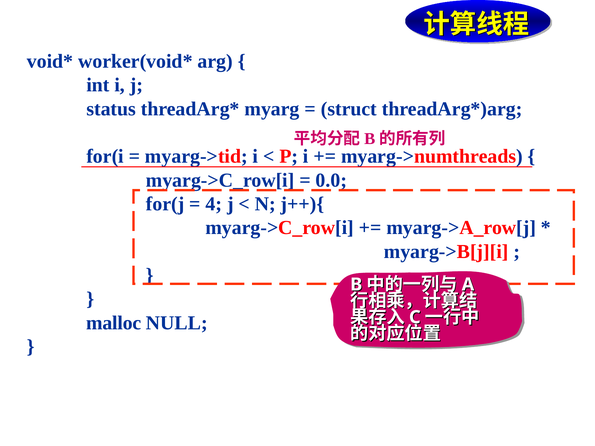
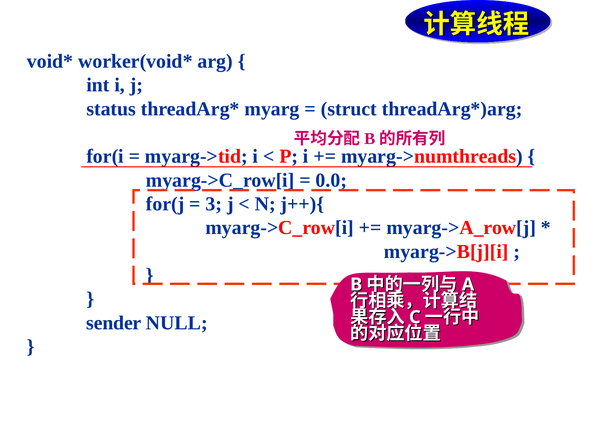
4: 4 -> 3 (214, 204)
malloc: malloc -> sender (114, 323)
